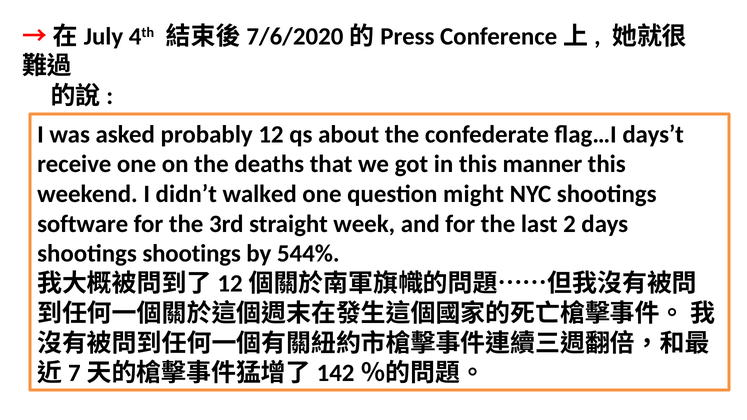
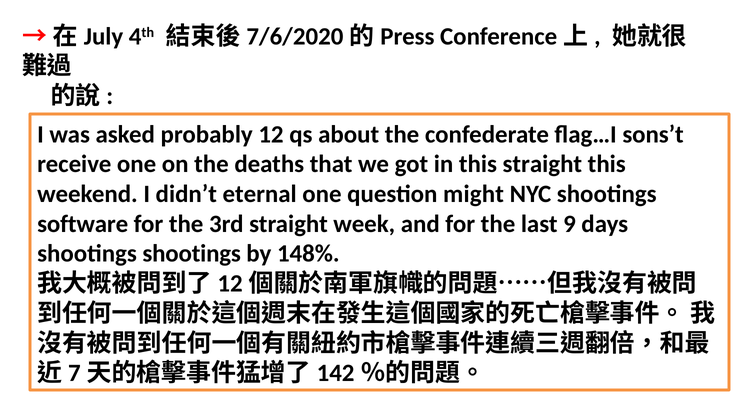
days’t: days’t -> sons’t (653, 134)
this manner: manner -> straight (542, 164)
walked: walked -> eternal (260, 194)
2: 2 -> 9 (569, 224)
544%: 544% -> 148% (308, 254)
